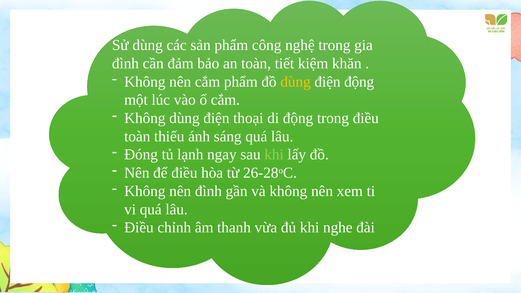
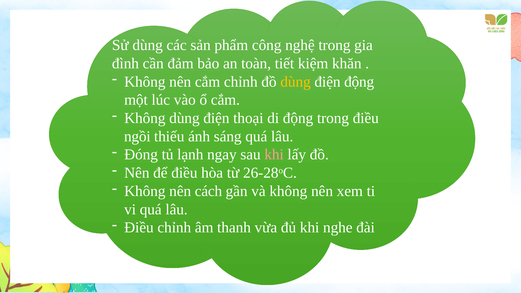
cắm phẩm: phẩm -> chỉnh (241, 82)
toàn: toàn -> ngồi (137, 136)
khi colour: light green -> pink (274, 155)
nên đình: đình -> cách (208, 191)
